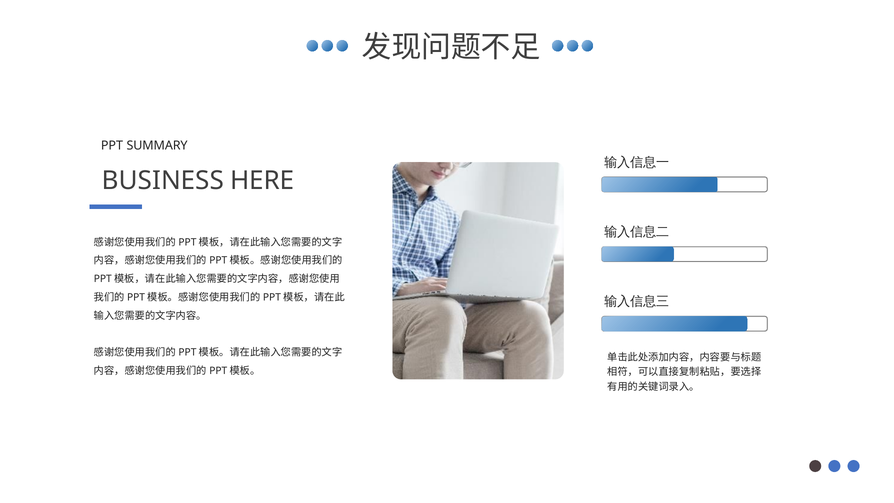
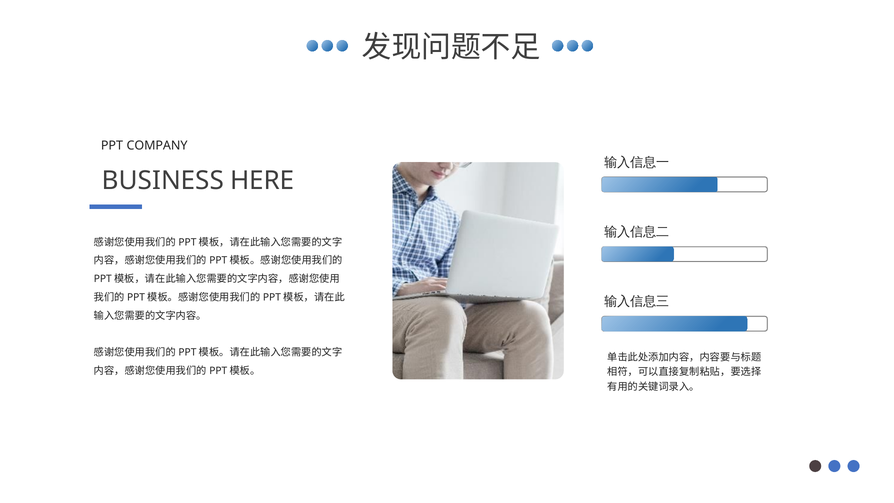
SUMMARY: SUMMARY -> COMPANY (157, 146)
